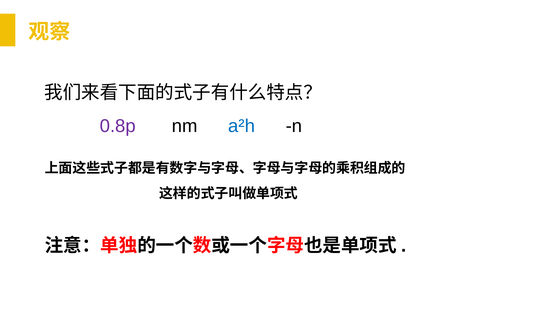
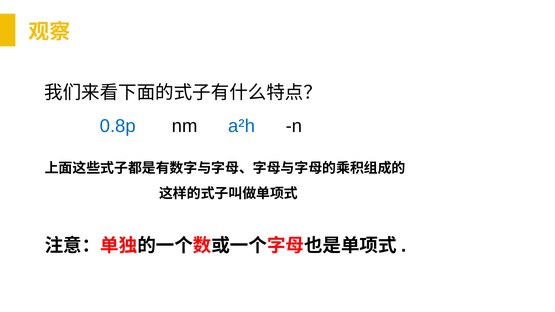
0.8p colour: purple -> blue (118, 126)
